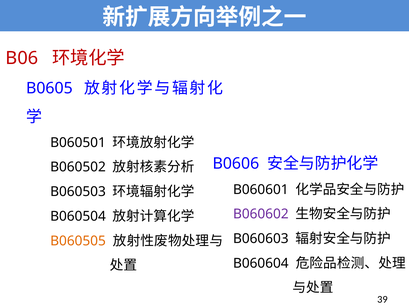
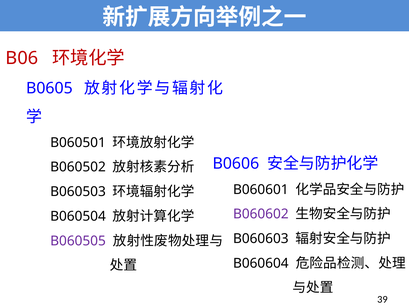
B060505 colour: orange -> purple (78, 241)
